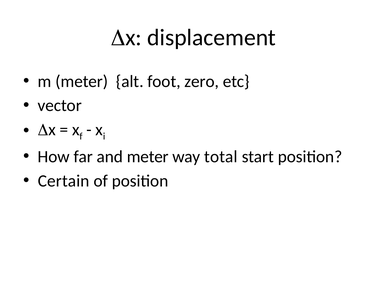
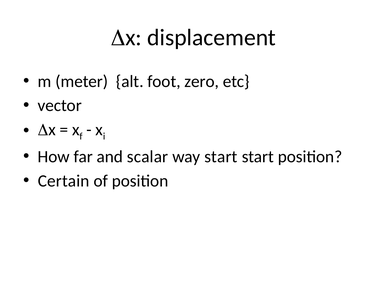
and meter: meter -> scalar (148, 156)
way total: total -> start (221, 156)
